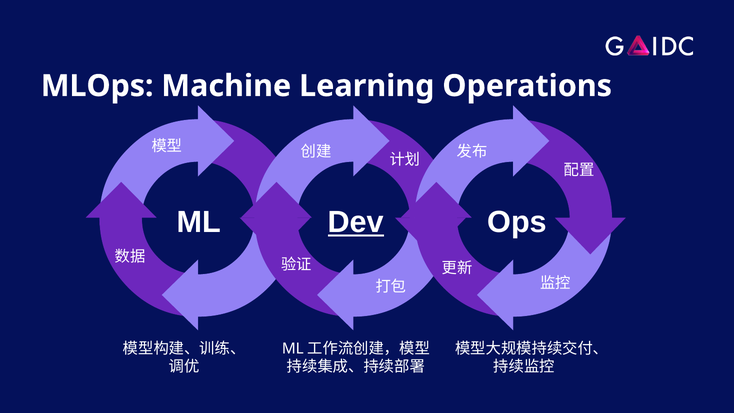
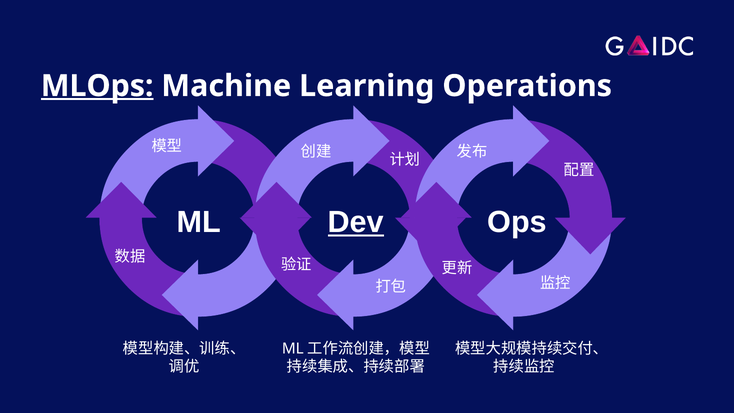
MLOps underline: none -> present (97, 86)
